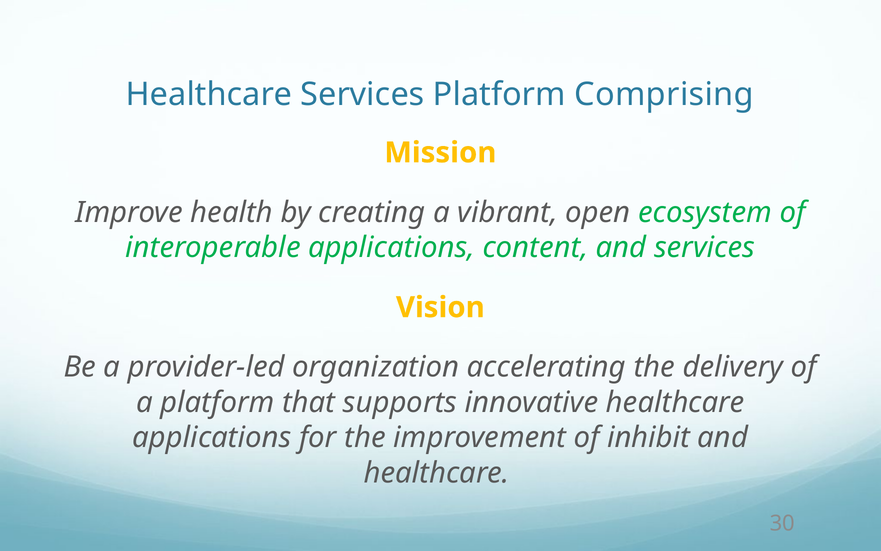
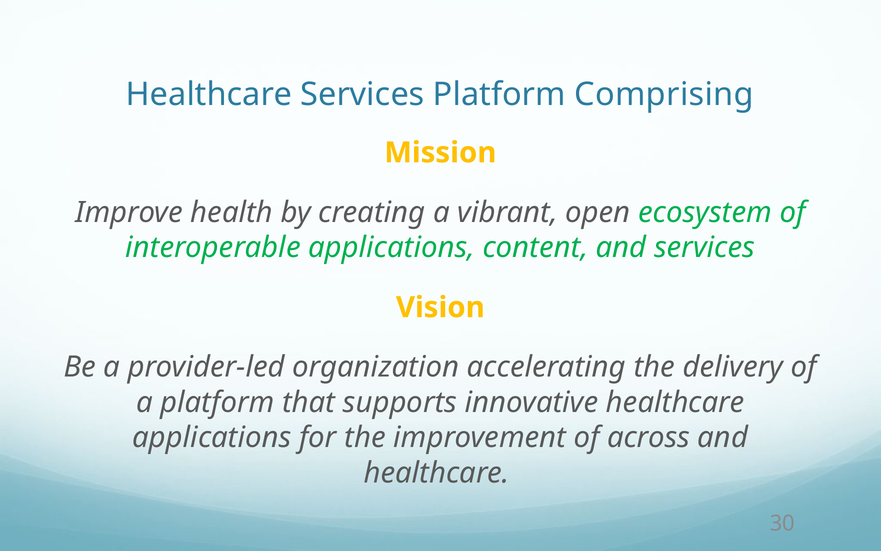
inhibit: inhibit -> across (649, 437)
